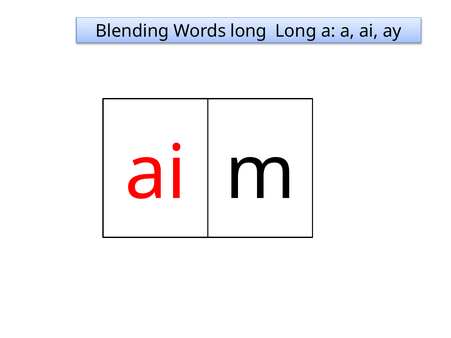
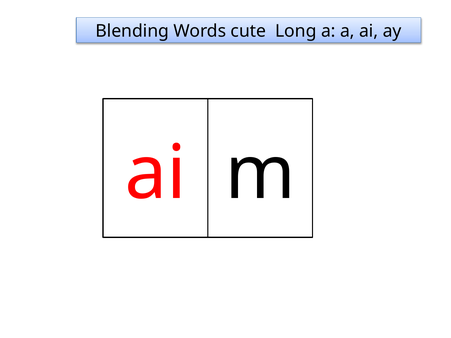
Words long: long -> cute (248, 31)
